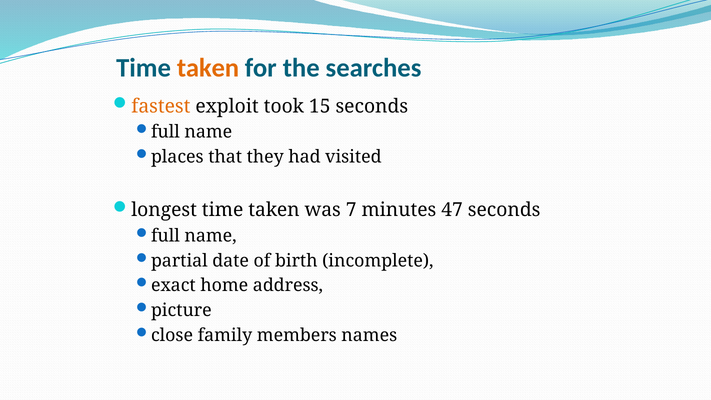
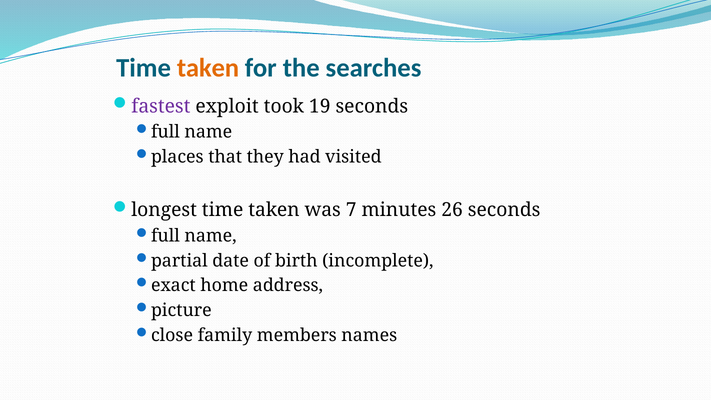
fastest colour: orange -> purple (161, 106)
15: 15 -> 19 (320, 106)
47: 47 -> 26 (452, 210)
